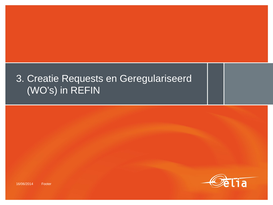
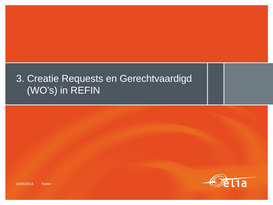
Geregulariseerd: Geregulariseerd -> Gerechtvaardigd (156, 79)
